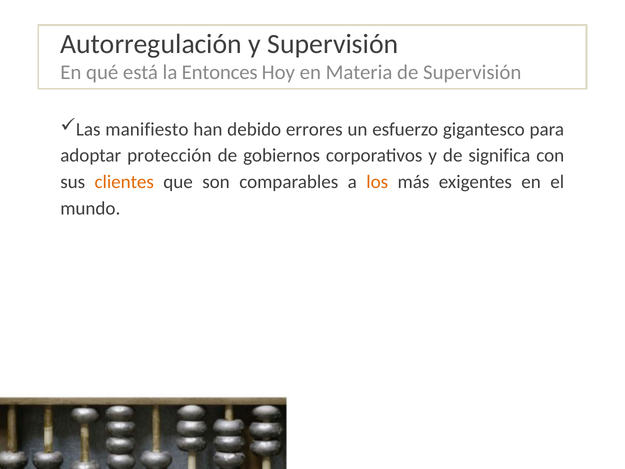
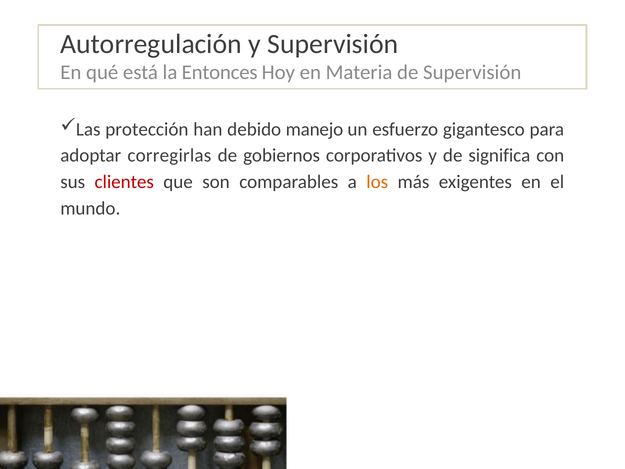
manifiesto: manifiesto -> protección (147, 129)
errores: errores -> manejo (314, 129)
protección: protección -> corregirlas (169, 156)
clientes colour: orange -> red (124, 182)
